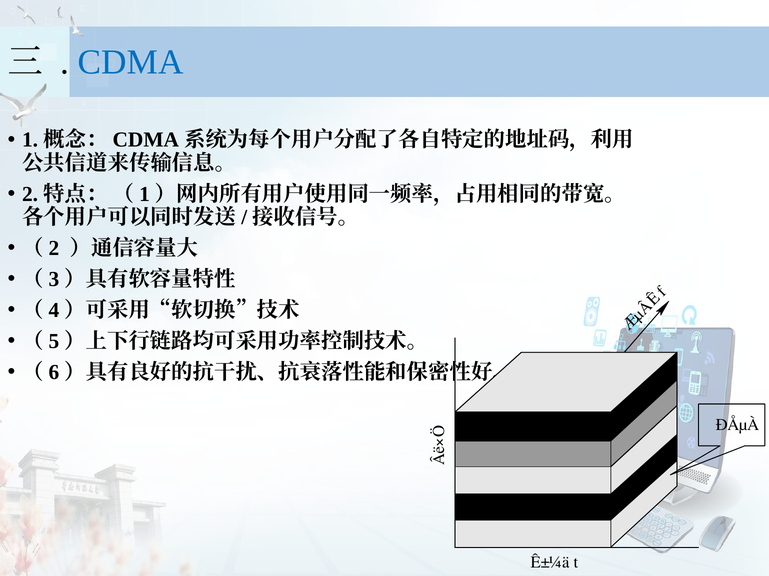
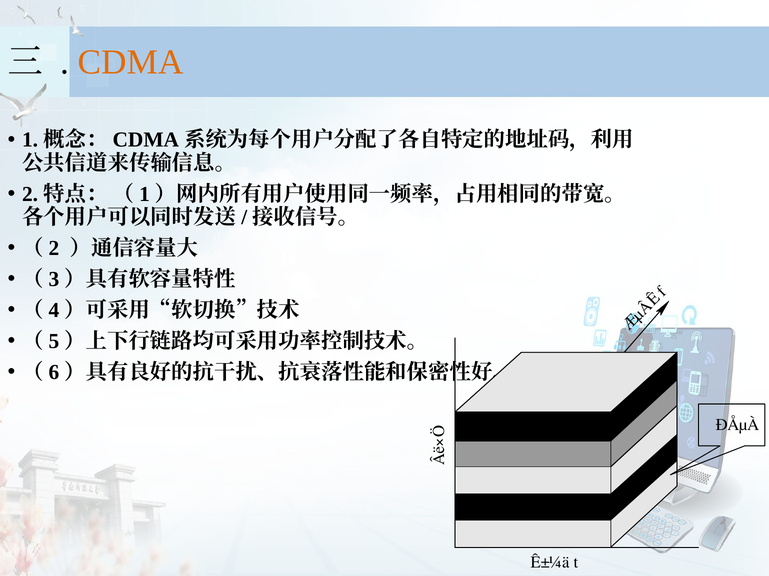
CDMA colour: blue -> orange (131, 62)
